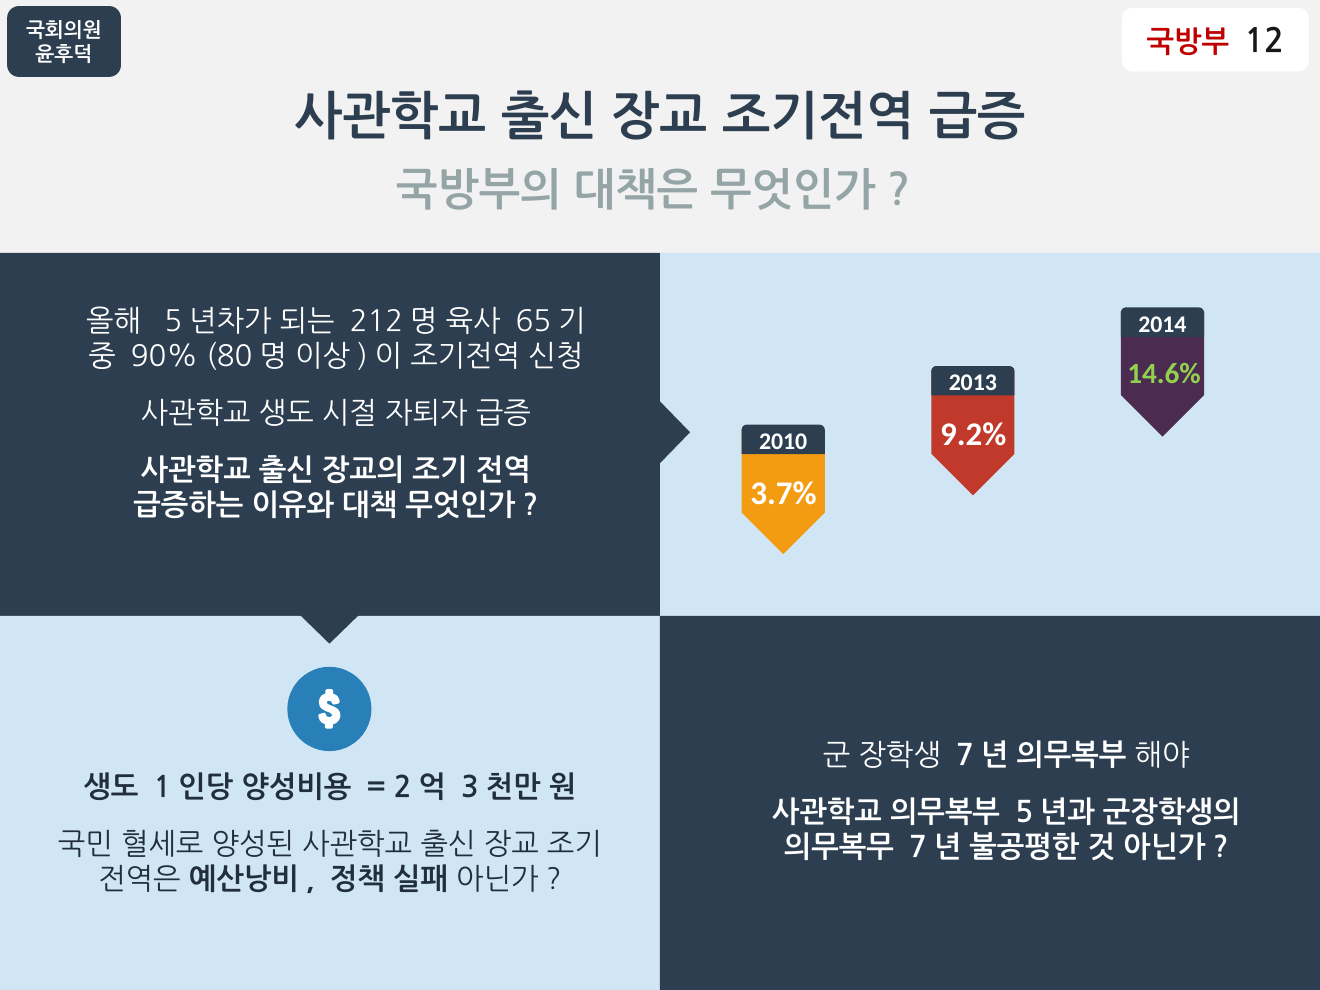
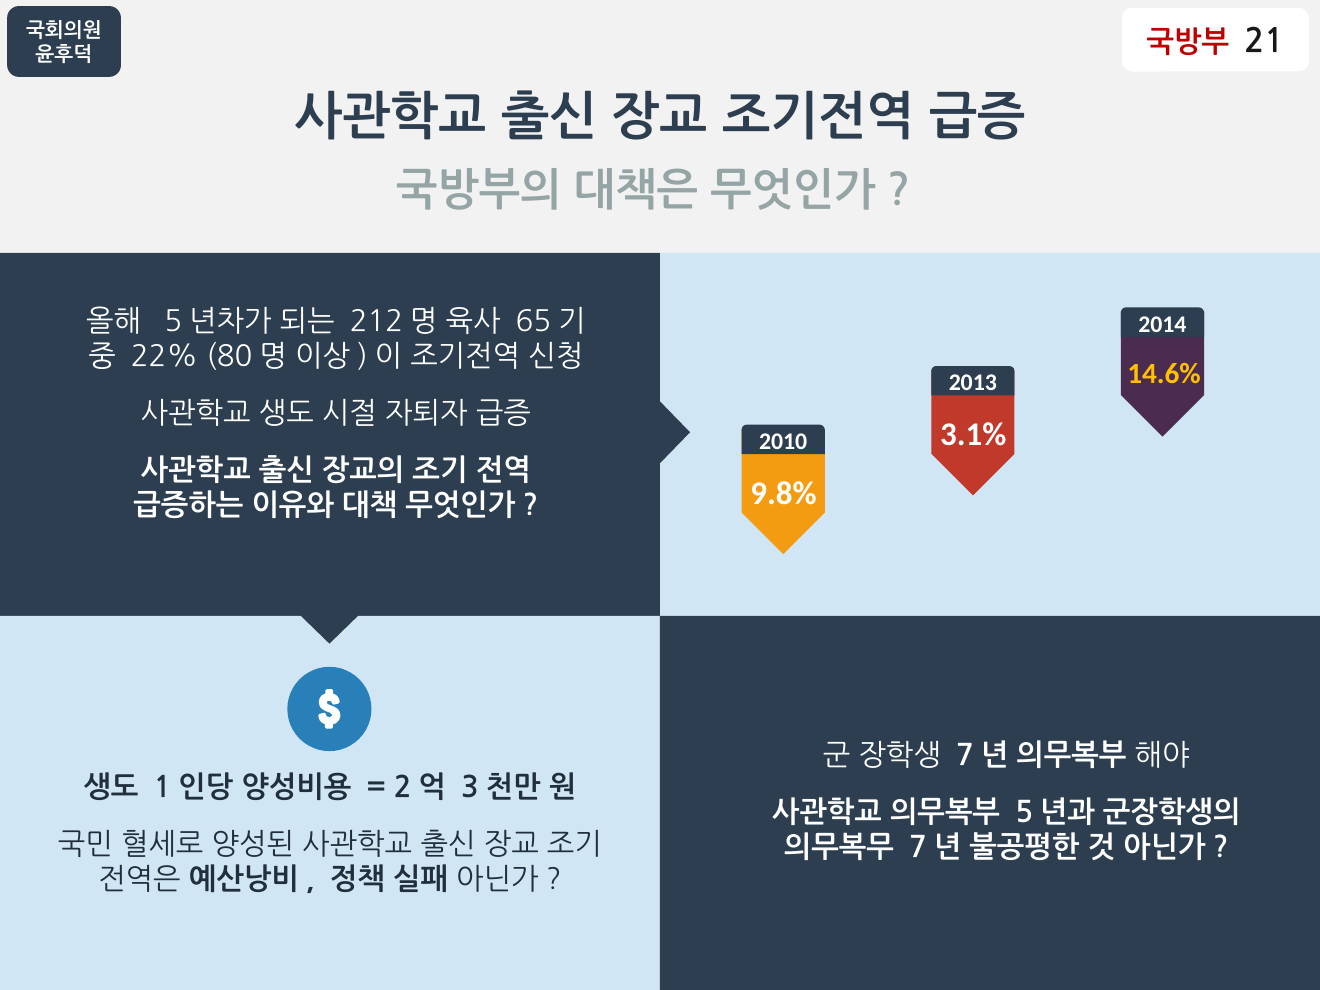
12: 12 -> 21 (1264, 42)
90%: 90% -> 22% (165, 357)
14.6% colour: light green -> yellow (1164, 373)
9.2%: 9.2% -> 3.1% (973, 434)
3.7%: 3.7% -> 9.8% (784, 493)
